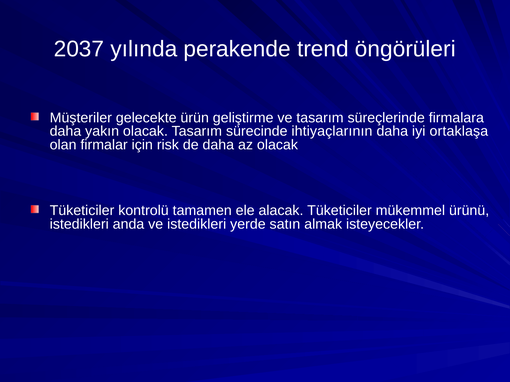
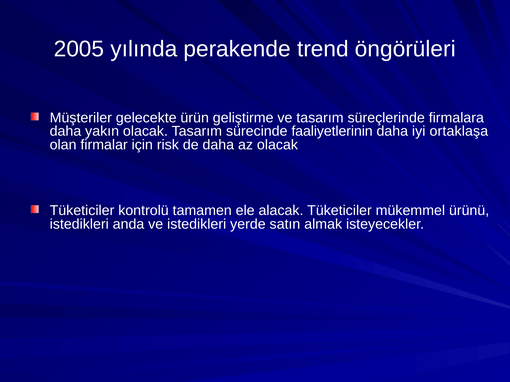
2037: 2037 -> 2005 (79, 49)
ihtiyaçlarının: ihtiyaçlarının -> faaliyetlerinin (332, 131)
